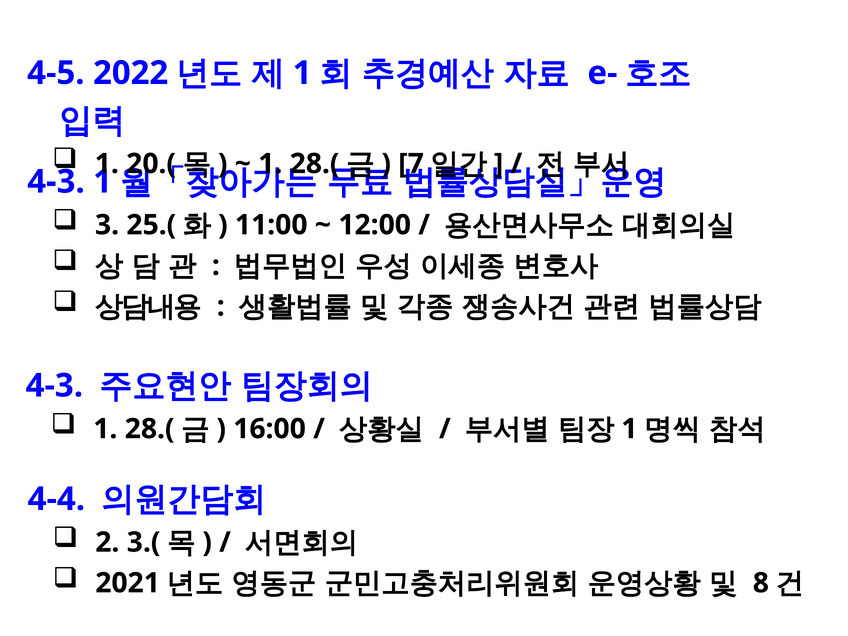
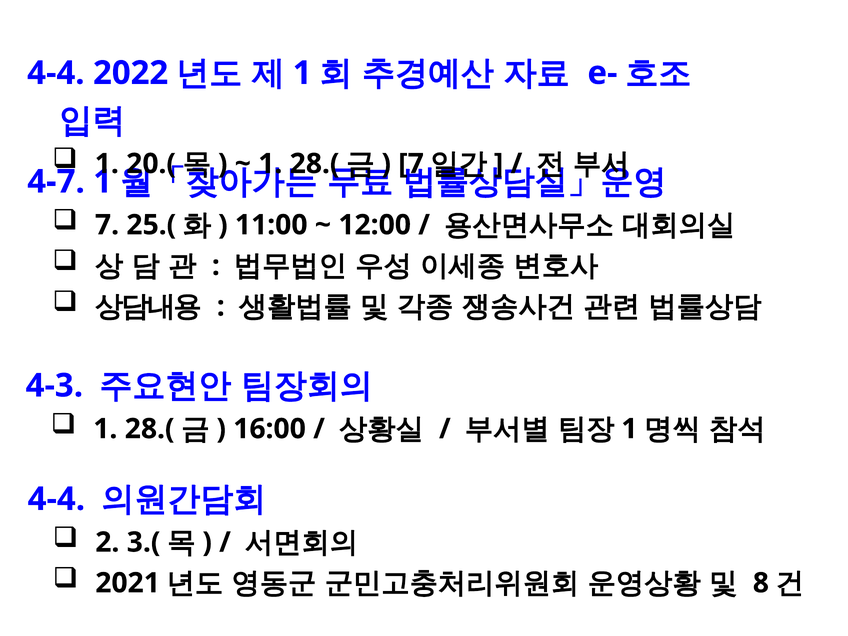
4-5: 4-5 -> 4-4 (56, 73)
4-3: 4-3 -> 4-7 (56, 182)
3: 3 -> 7 (107, 225)
